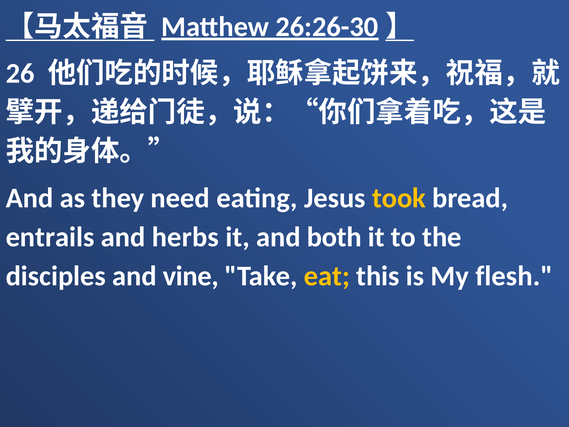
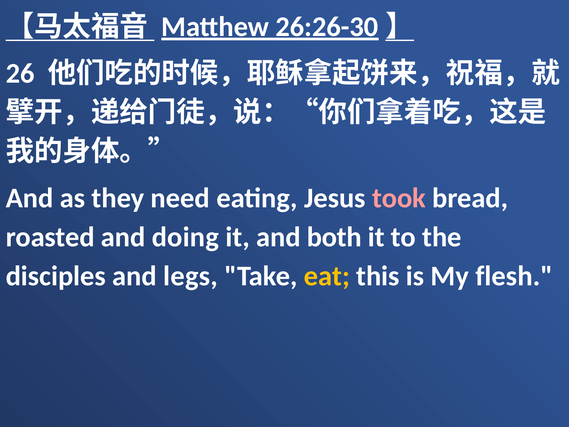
took colour: yellow -> pink (399, 198)
entrails: entrails -> roasted (50, 237)
herbs: herbs -> doing (185, 237)
vine: vine -> legs (191, 276)
